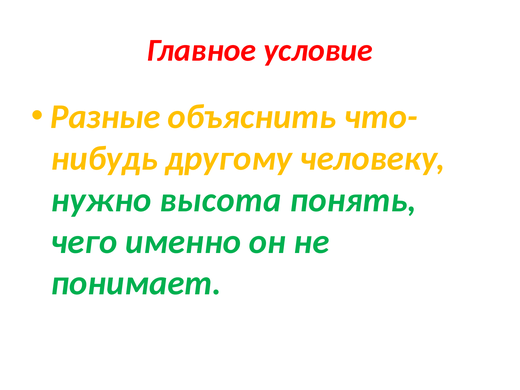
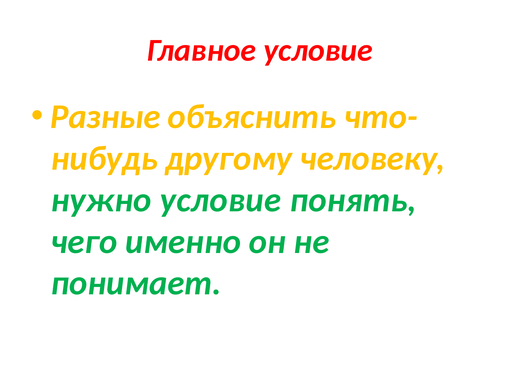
нужно высота: высота -> условие (220, 200)
